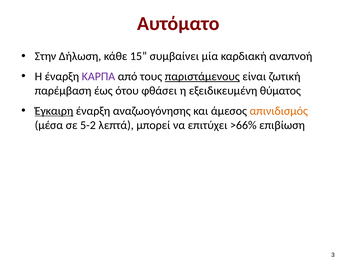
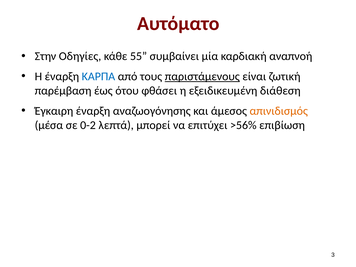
Δήλωση: Δήλωση -> Οδηγίες (80, 56)
15: 15 -> 55 (138, 56)
ΚΑΡΠΑ colour: purple -> blue (98, 76)
θύματος: θύματος -> διάθεση (280, 91)
Έγκαιρη underline: present -> none (54, 111)
5-2: 5-2 -> 0-2 (88, 125)
>66%: >66% -> >56% (243, 125)
